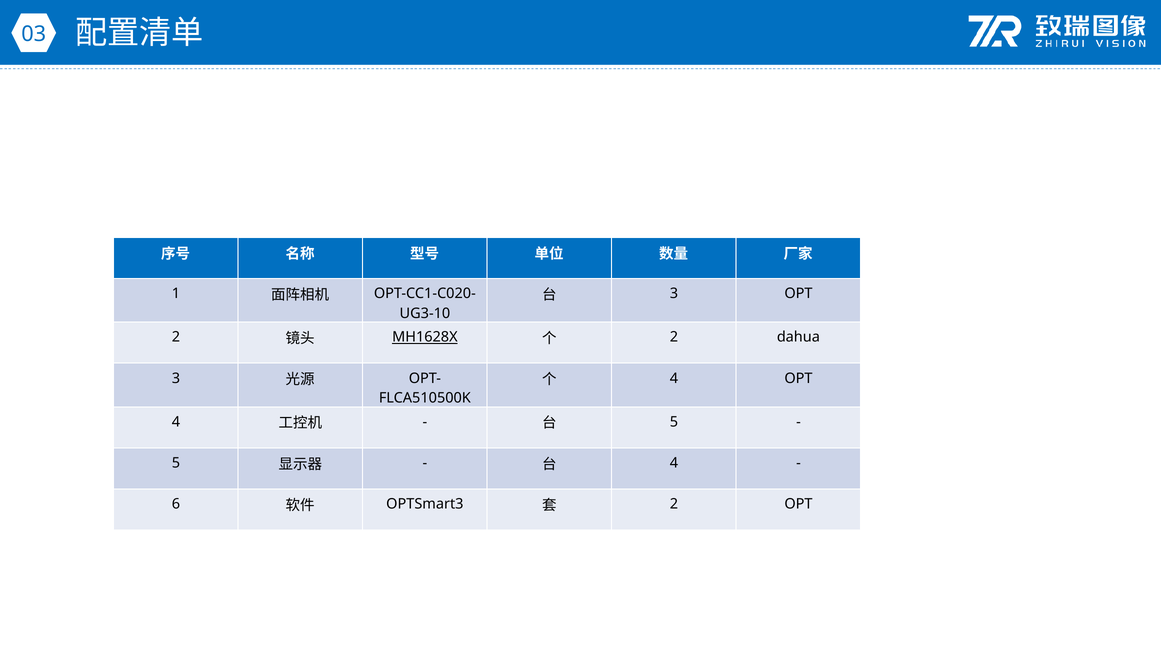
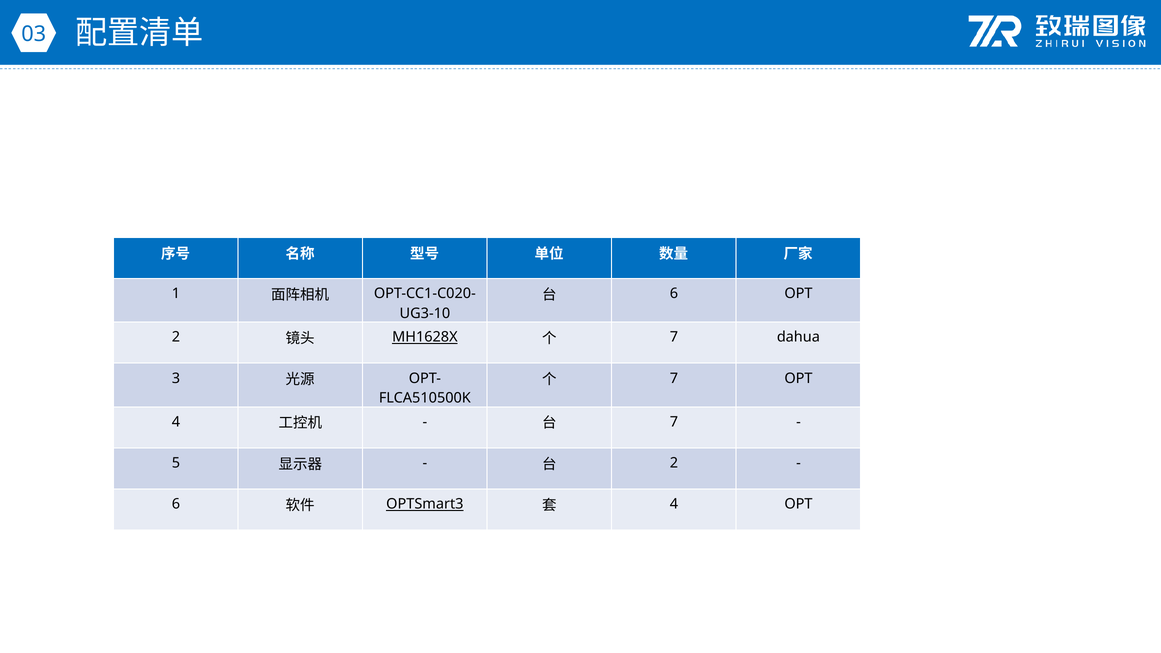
3: 3 -> 6 (674, 294)
2: 2 -> 7 (674, 337)
4: 4 -> 7 (674, 378)
5: 5 -> 7 (674, 422)
4: 4 -> 2 (674, 463)
OPTSmart3 underline: none -> present (425, 504)
2: 2 -> 4 (674, 504)
